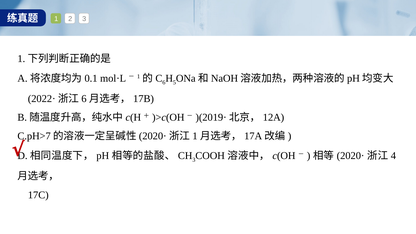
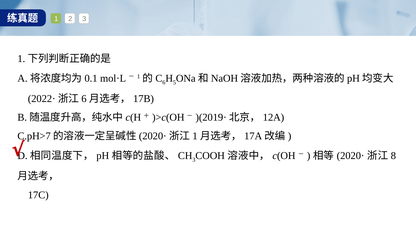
4: 4 -> 8 (393, 156)
